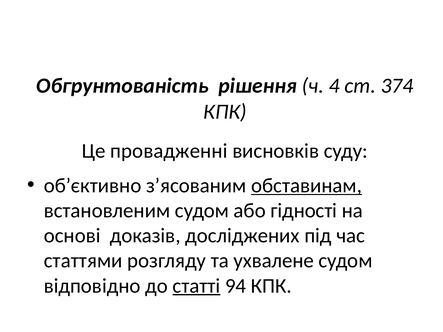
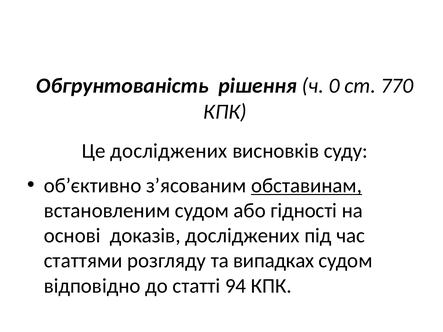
4: 4 -> 0 (334, 86)
374: 374 -> 770 (397, 86)
Це провадженні: провадженні -> досліджених (169, 151)
ухвалене: ухвалене -> випадках (274, 261)
статті underline: present -> none (196, 286)
